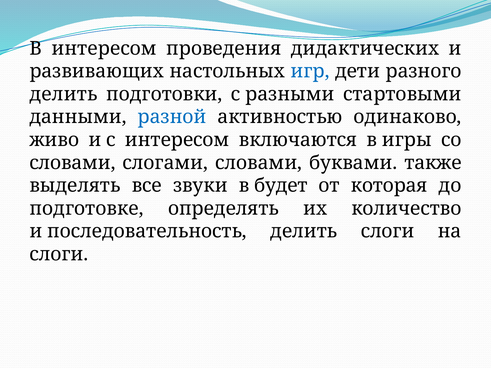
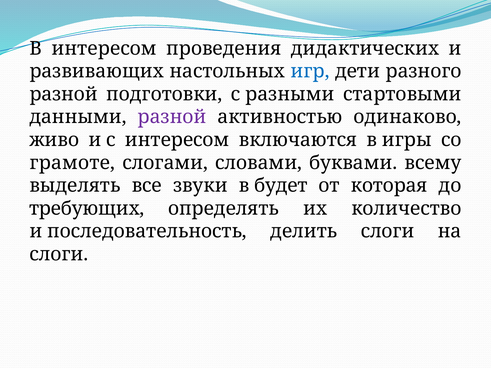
делить: делить -> разной (64, 94)
разной colour: blue -> purple (172, 117)
словами: словами -> грамоте (72, 163)
также: также -> всему (433, 163)
подготовке: подготовке -> требующих (87, 209)
